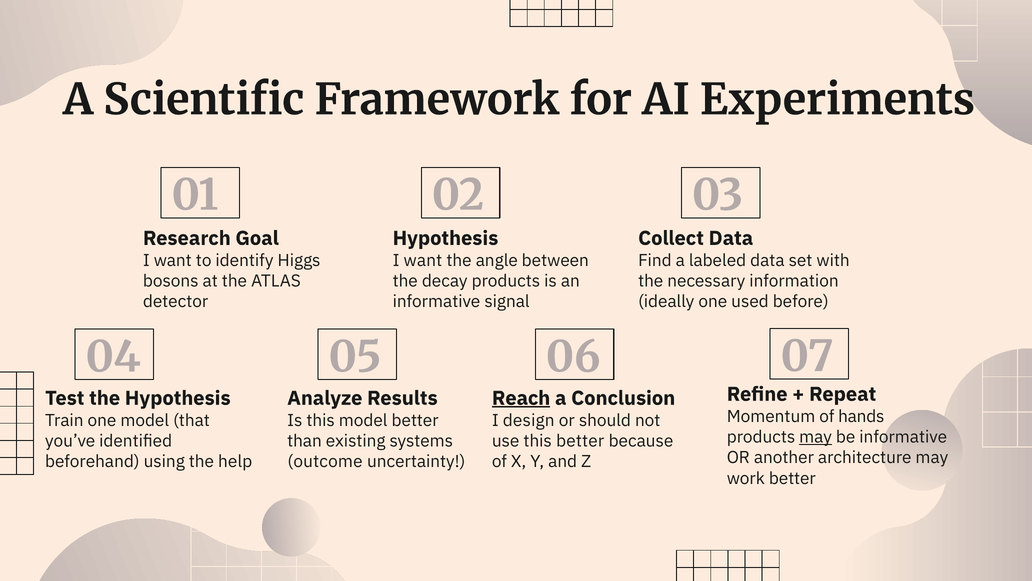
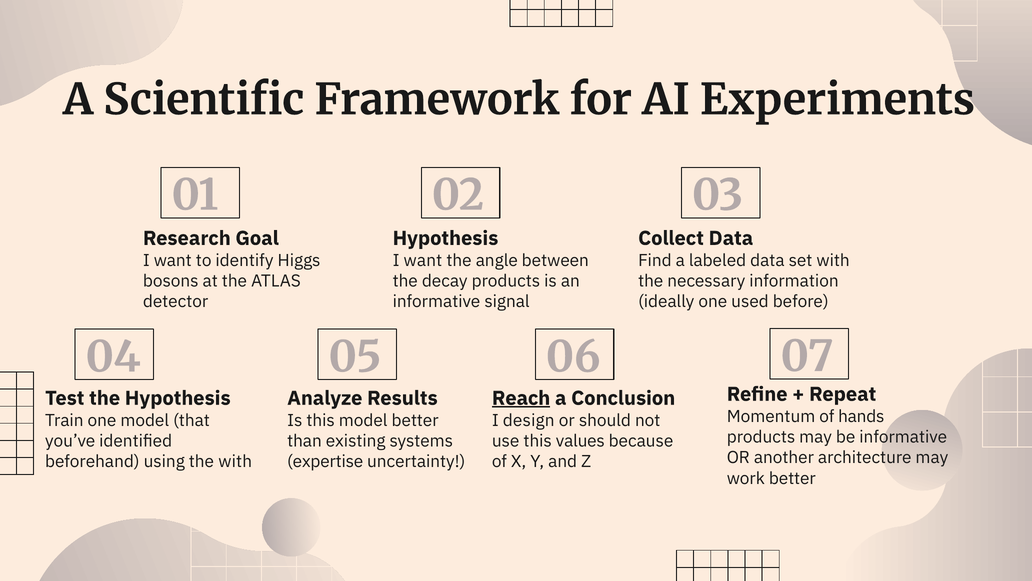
may underline: present -> none (816, 437)
this better: better -> values (580, 441)
the help: help -> with (235, 461)
outcome: outcome -> expertise (325, 461)
